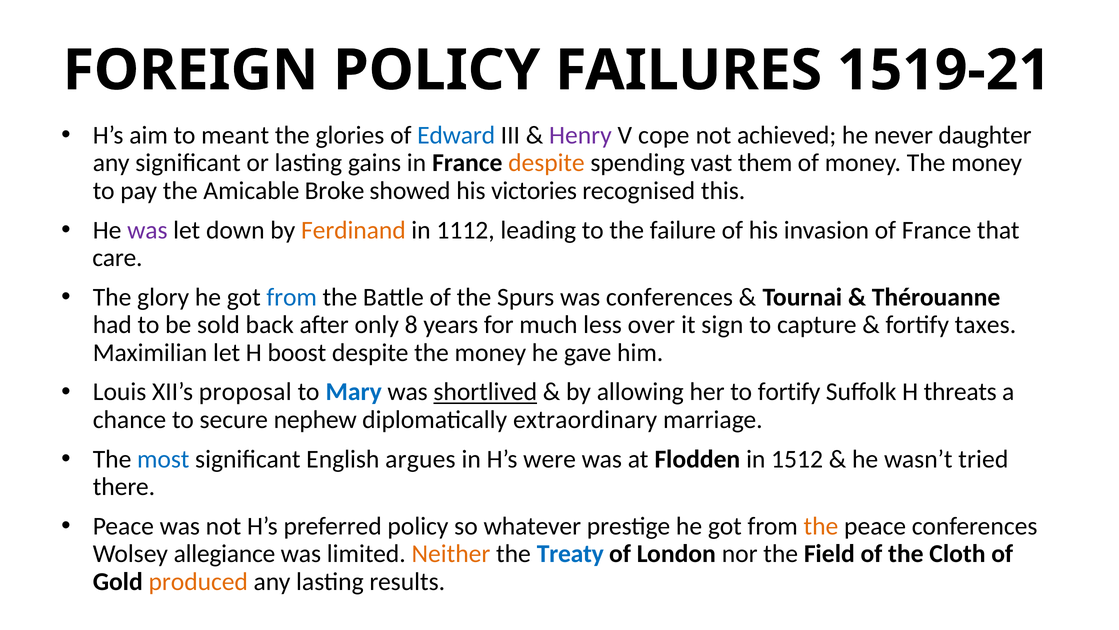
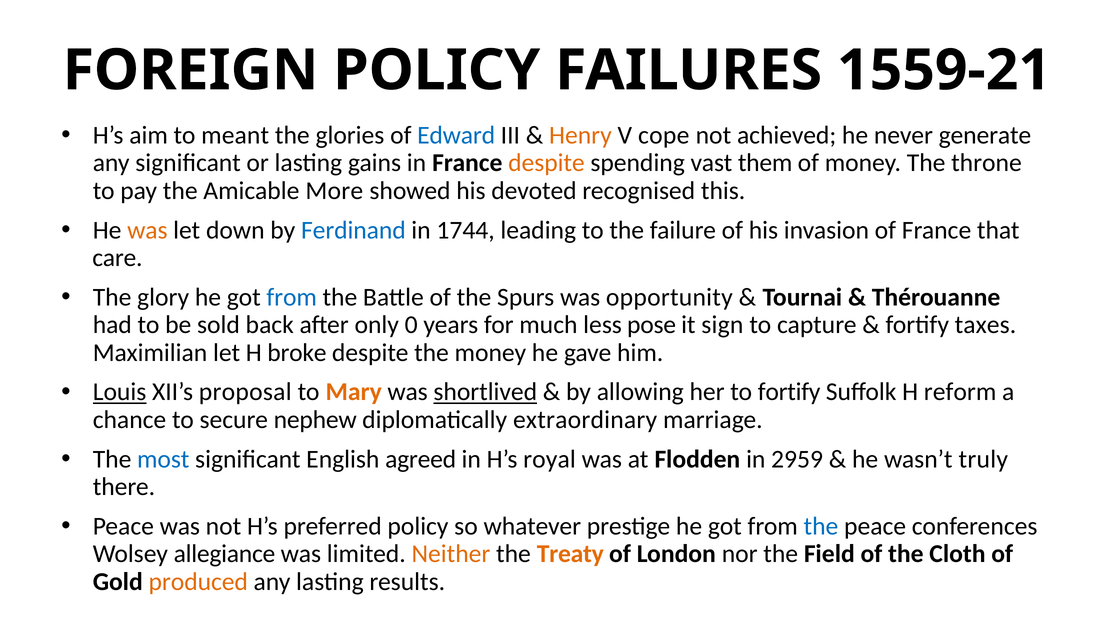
1519-21: 1519-21 -> 1559-21 (944, 70)
Henry colour: purple -> orange (580, 135)
daughter: daughter -> generate (985, 135)
money The money: money -> throne (986, 163)
Broke: Broke -> More (334, 191)
victories: victories -> devoted (534, 191)
was colour: purple -> orange (147, 230)
Ferdinand colour: orange -> blue (353, 230)
1112: 1112 -> 1744 (466, 230)
was conferences: conferences -> opportunity (669, 297)
8: 8 -> 0 (411, 325)
over: over -> pose (652, 325)
boost: boost -> broke (297, 352)
Louis underline: none -> present (120, 392)
Mary colour: blue -> orange (354, 392)
threats: threats -> reform (960, 392)
argues: argues -> agreed (421, 459)
were: were -> royal (550, 459)
1512: 1512 -> 2959 (797, 459)
tried: tried -> truly (983, 459)
the colour: orange -> blue (821, 526)
Treaty colour: blue -> orange (570, 553)
